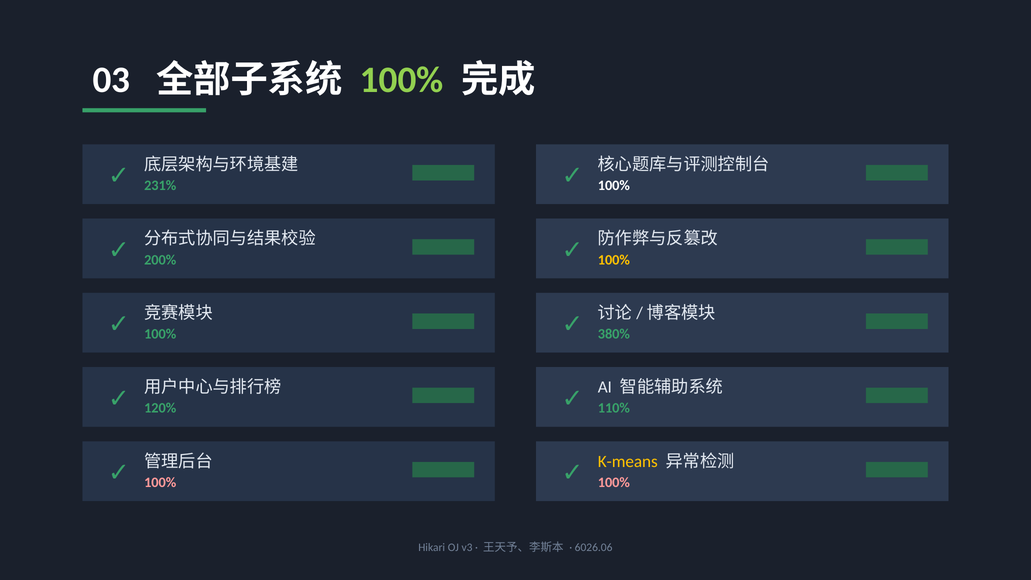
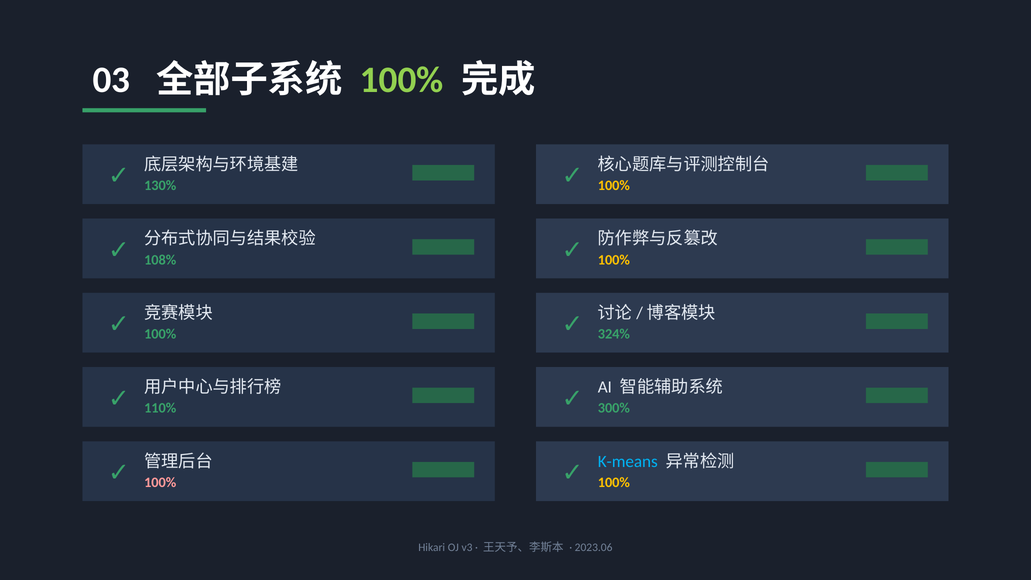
231%: 231% -> 130% (160, 186)
100% colour: white -> yellow (614, 186)
200%: 200% -> 108% (160, 260)
380%: 380% -> 324% (614, 334)
120%: 120% -> 110% (160, 408)
110%: 110% -> 300% (614, 408)
100% colour: pink -> yellow (614, 482)
K-means colour: yellow -> light blue (628, 462)
6026.06: 6026.06 -> 2023.06 (594, 547)
